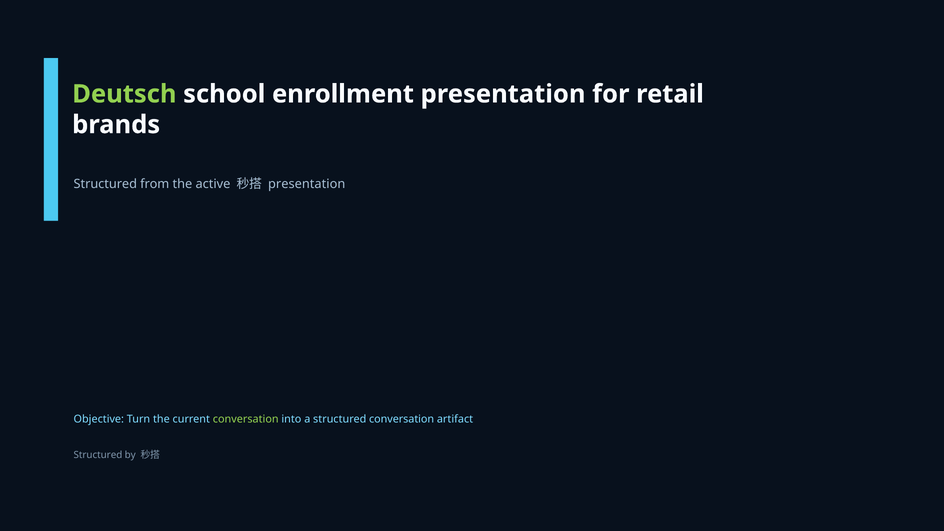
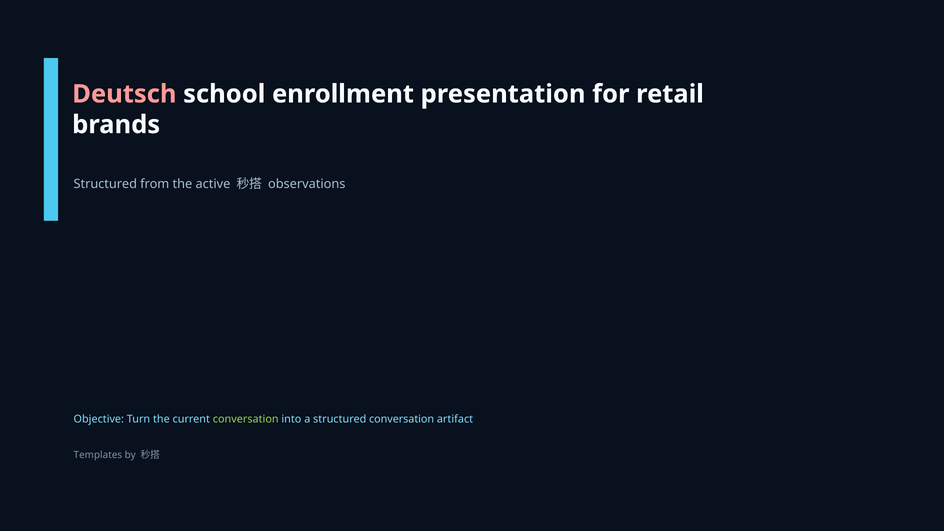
Deutsch colour: light green -> pink (124, 94)
presentation: presentation -> observations (307, 184)
Structured: Structured -> Templates (98, 455)
